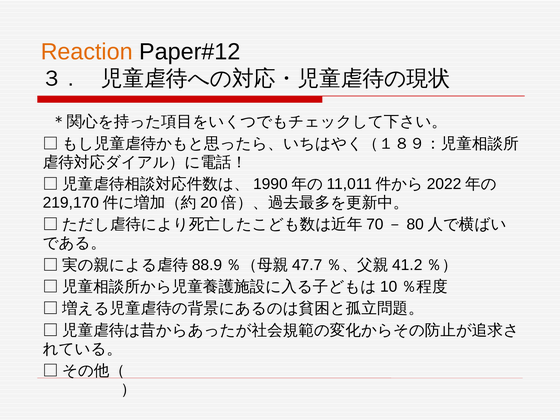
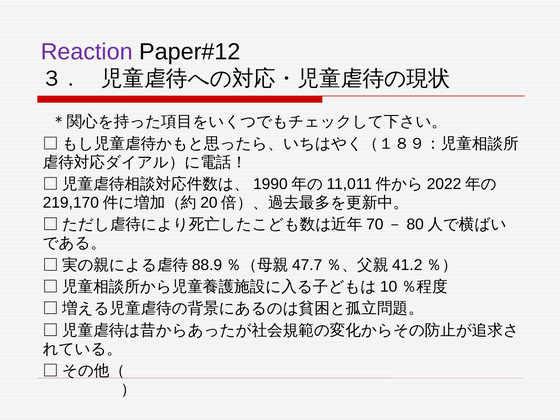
Reaction colour: orange -> purple (87, 52)
